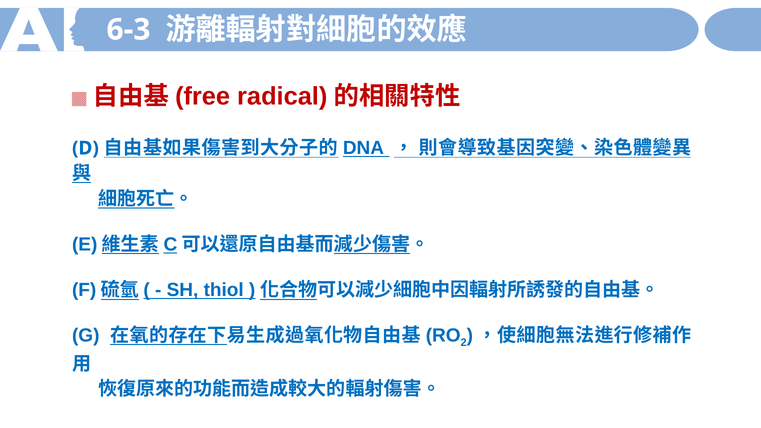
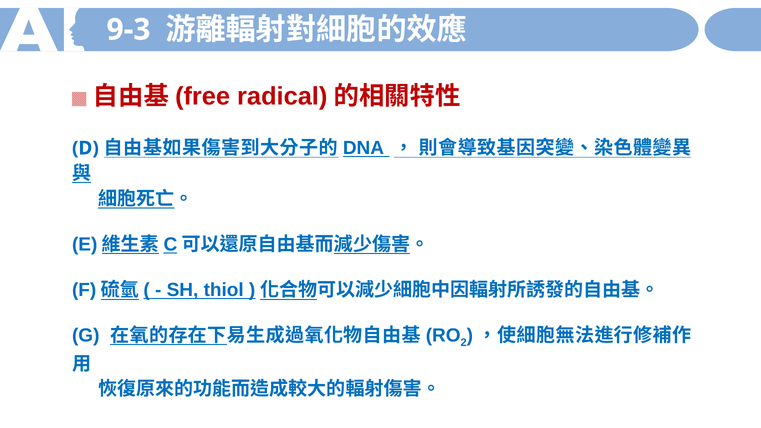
6-3: 6-3 -> 9-3 (128, 30)
